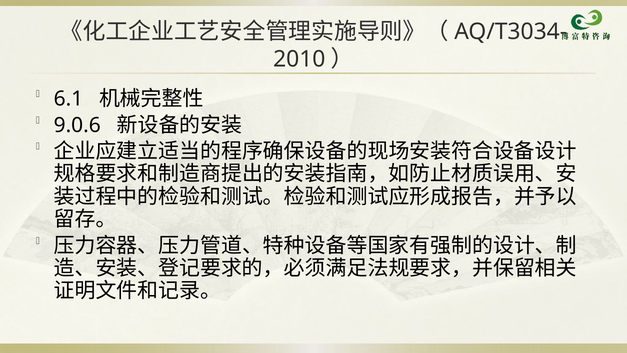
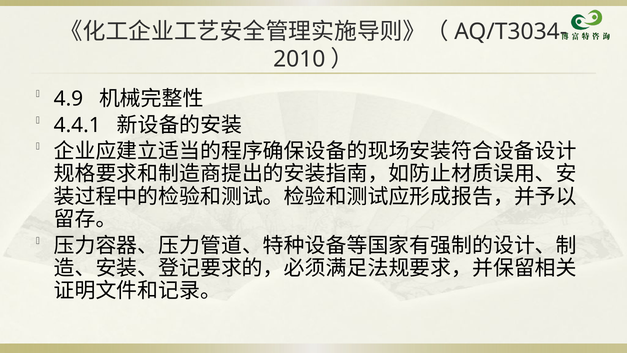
6.1: 6.1 -> 4.9 (68, 99)
9.0.6: 9.0.6 -> 4.4.1 (77, 125)
